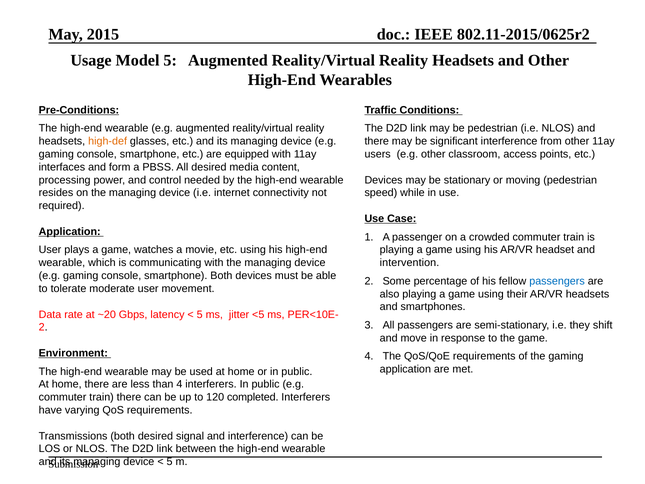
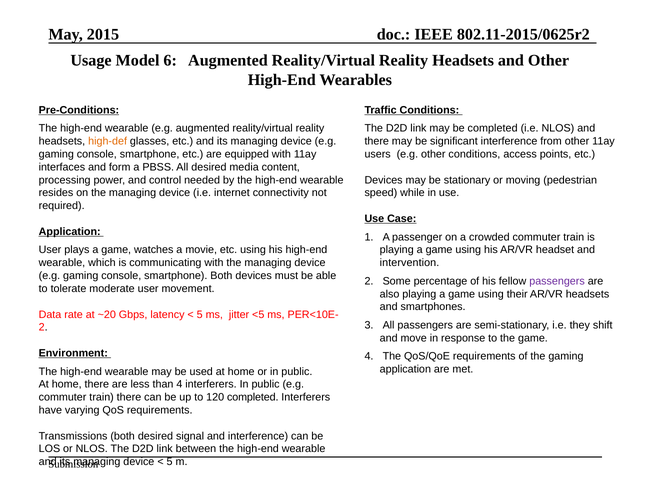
Model 5: 5 -> 6 (170, 60)
be pedestrian: pedestrian -> completed (493, 128)
other classroom: classroom -> conditions (474, 154)
passengers colour: blue -> purple (557, 281)
